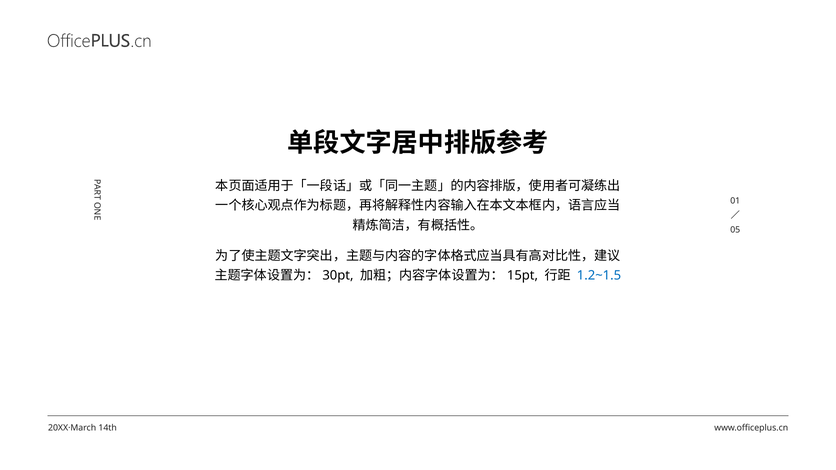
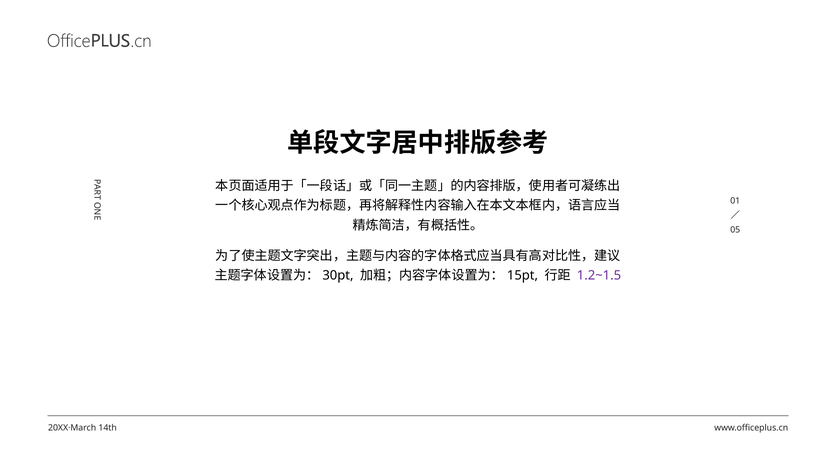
1.2~1.5 colour: blue -> purple (599, 276)
